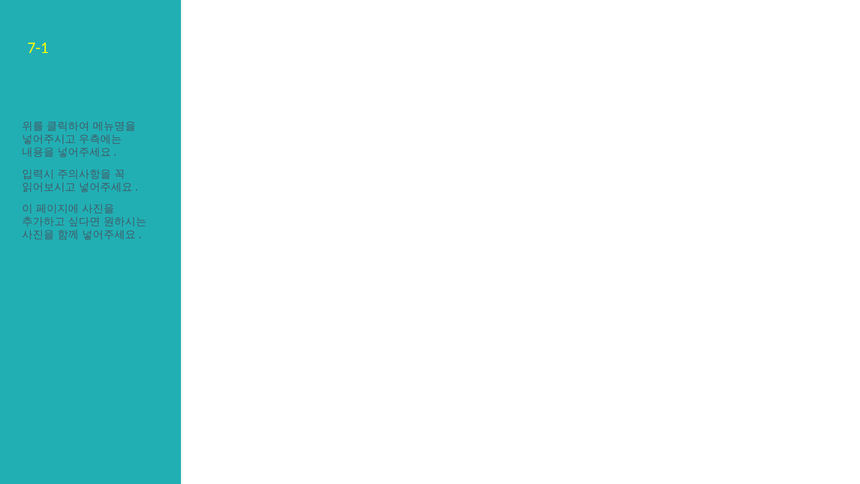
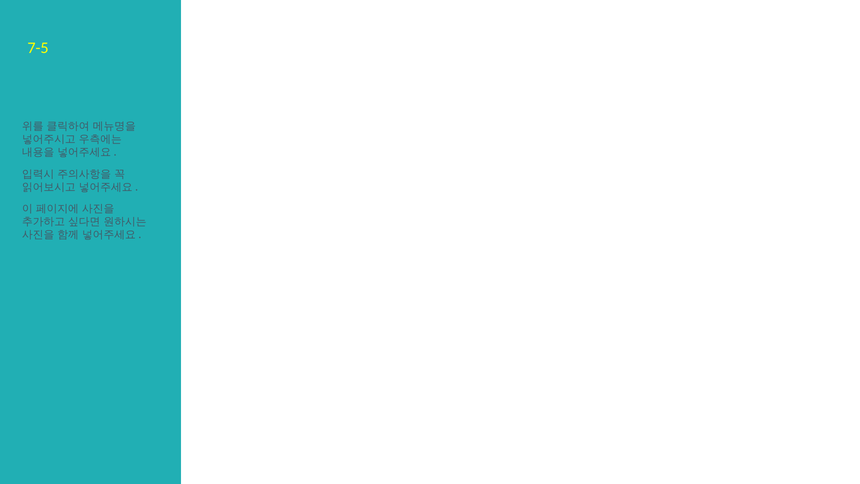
7-1: 7-1 -> 7-5 (38, 48)
